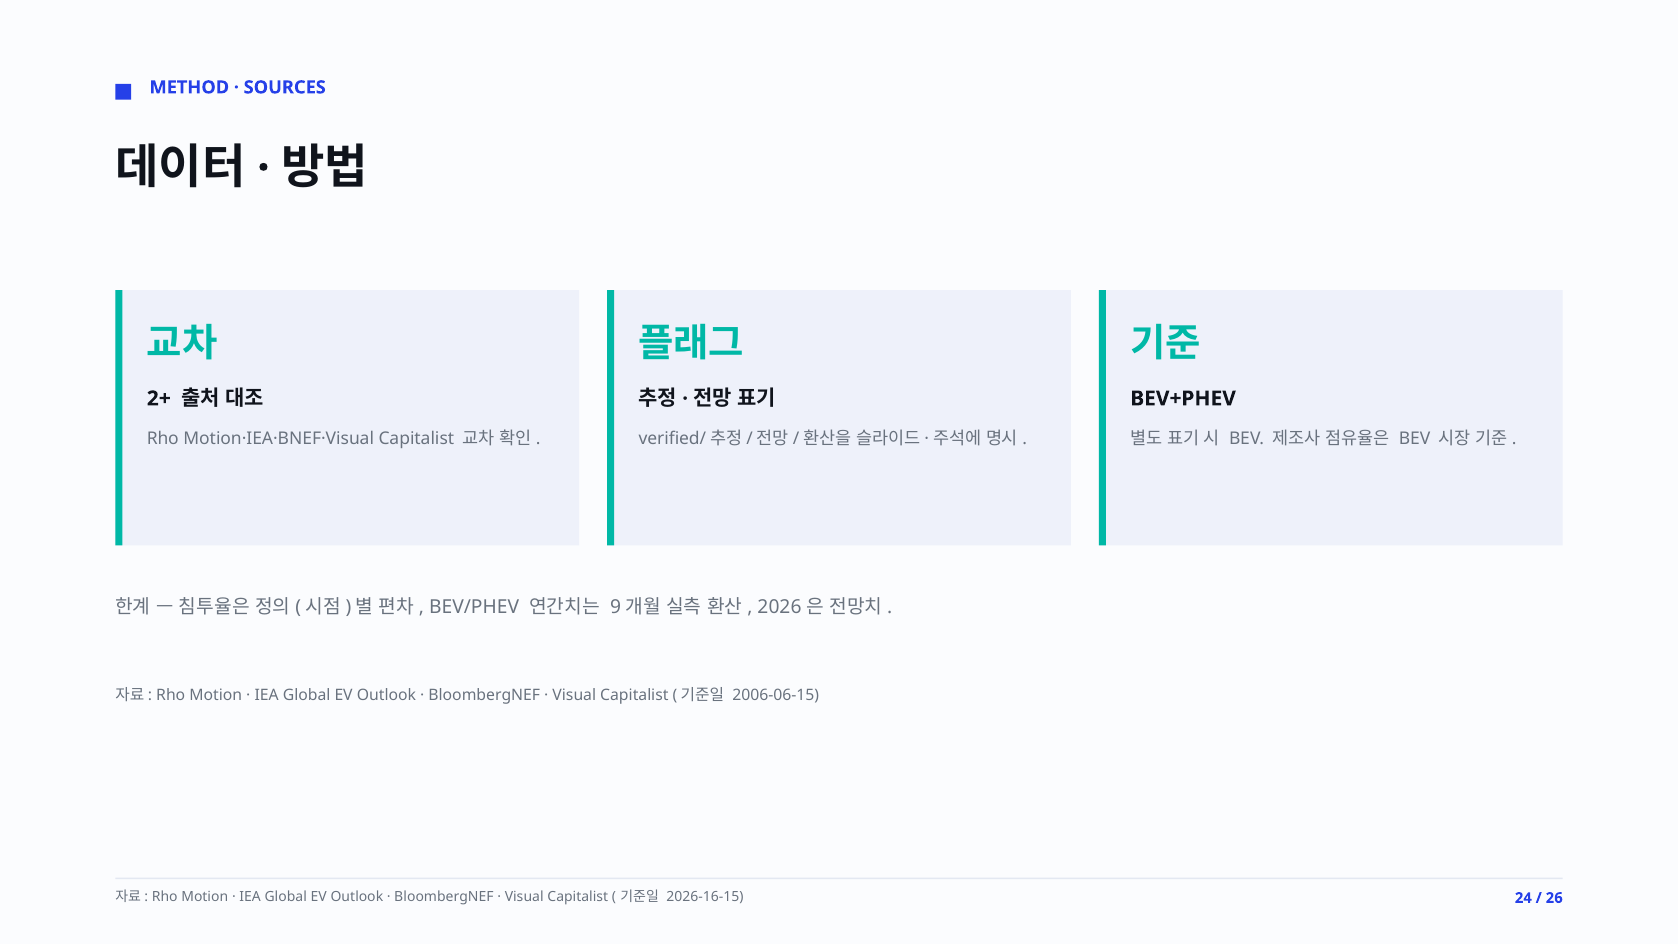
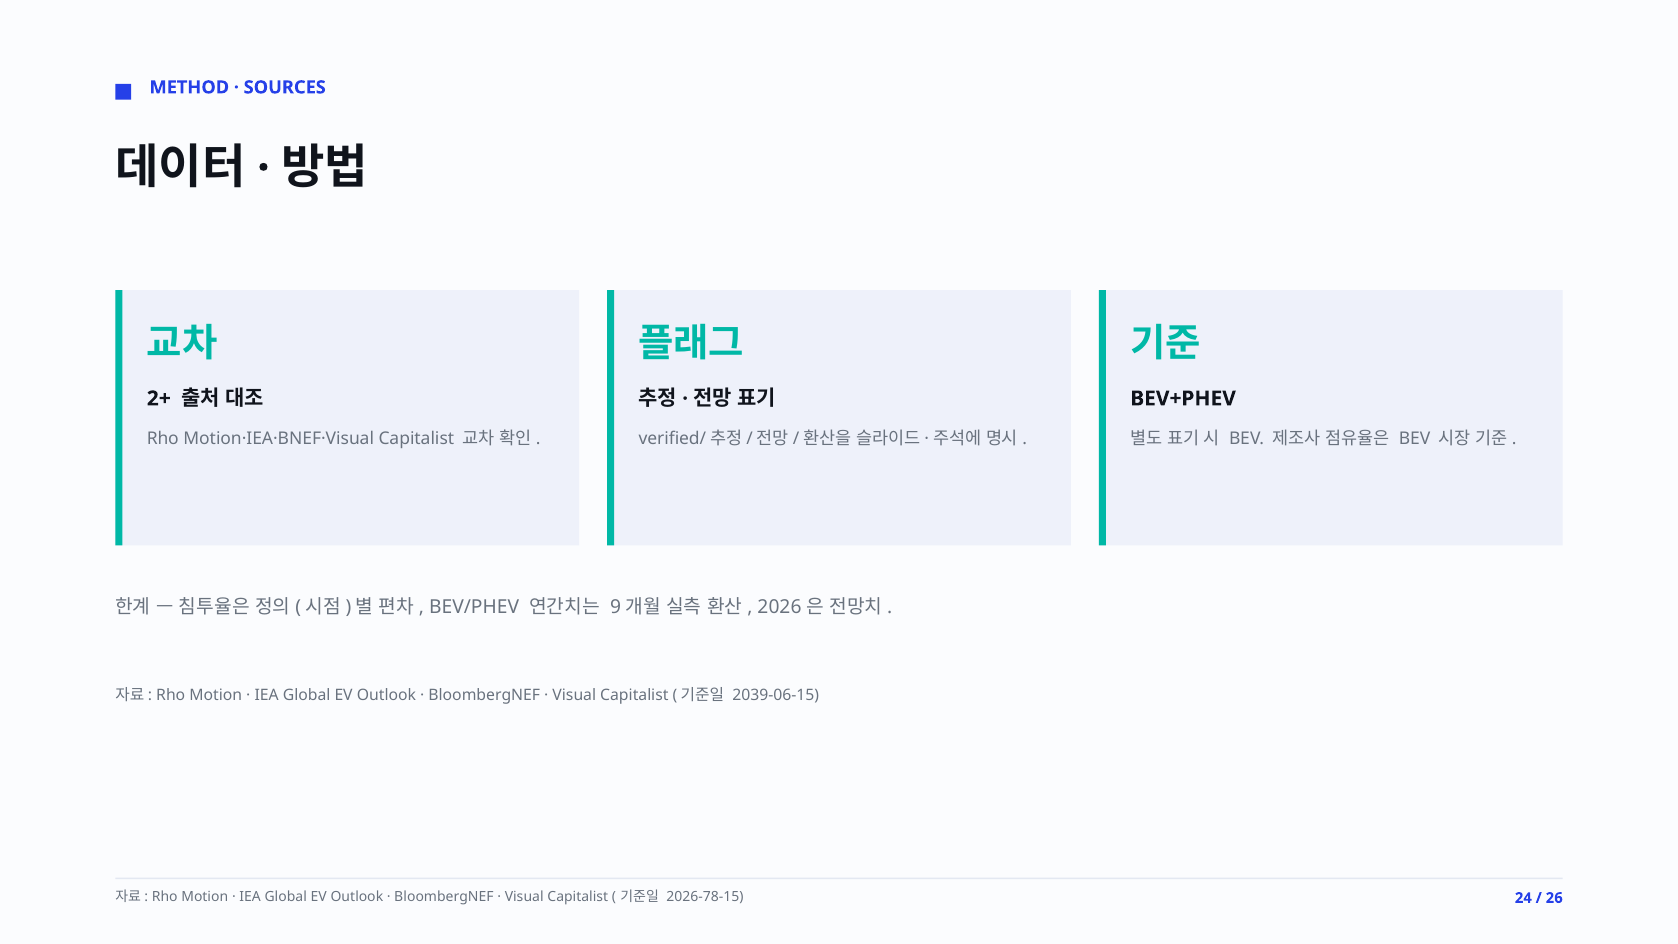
2006-06-15: 2006-06-15 -> 2039-06-15 (776, 696)
2026-16-15: 2026-16-15 -> 2026-78-15 (705, 897)
